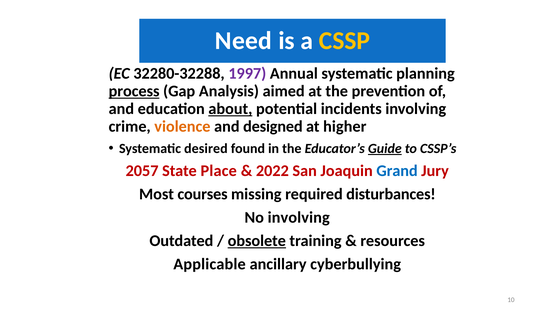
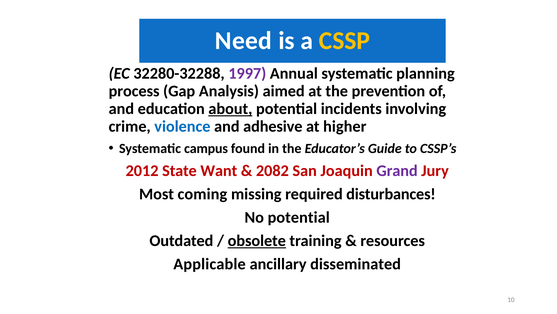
process underline: present -> none (134, 91)
violence colour: orange -> blue (182, 126)
designed: designed -> adhesive (273, 126)
desired: desired -> campus (206, 148)
Guide underline: present -> none (385, 148)
2057: 2057 -> 2012 (142, 170)
Place: Place -> Want (219, 170)
2022: 2022 -> 2082 (272, 170)
Grand colour: blue -> purple (397, 170)
courses: courses -> coming (202, 194)
No involving: involving -> potential (299, 217)
cyberbullying: cyberbullying -> disseminated (356, 264)
